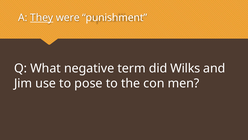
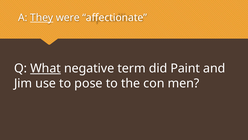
punishment: punishment -> affectionate (115, 18)
What underline: none -> present (46, 68)
Wilks: Wilks -> Paint (185, 68)
